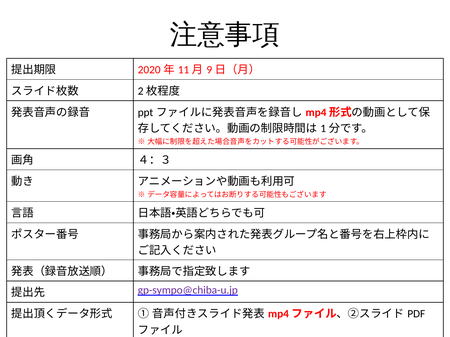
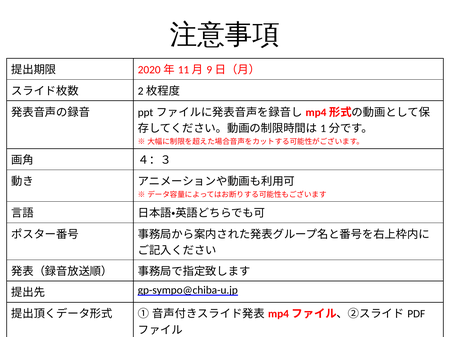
gp-sympo@chiba-u.jp colour: purple -> black (188, 291)
